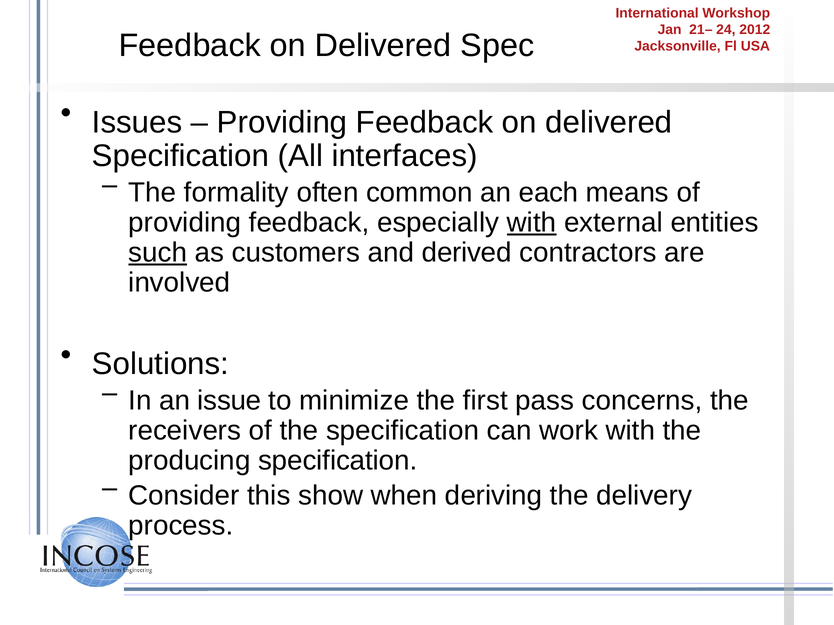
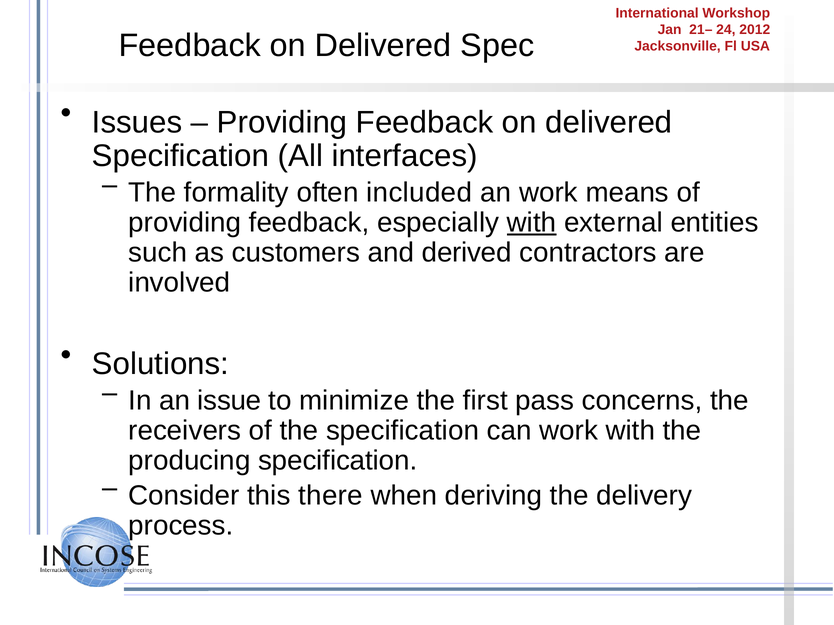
common: common -> included (419, 193)
an each: each -> work (548, 193)
such underline: present -> none (158, 253)
show: show -> there (331, 496)
